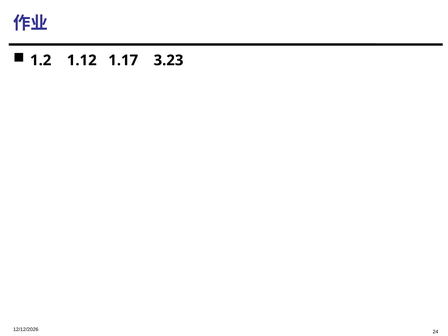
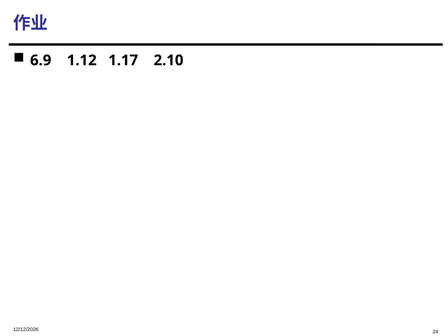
1.2: 1.2 -> 6.9 (41, 60)
3.23: 3.23 -> 2.10 (169, 60)
